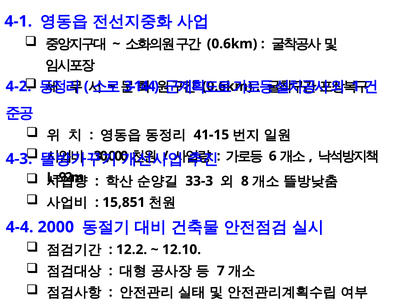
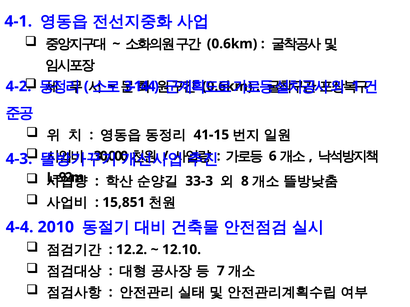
2000: 2000 -> 2010 (56, 227)
